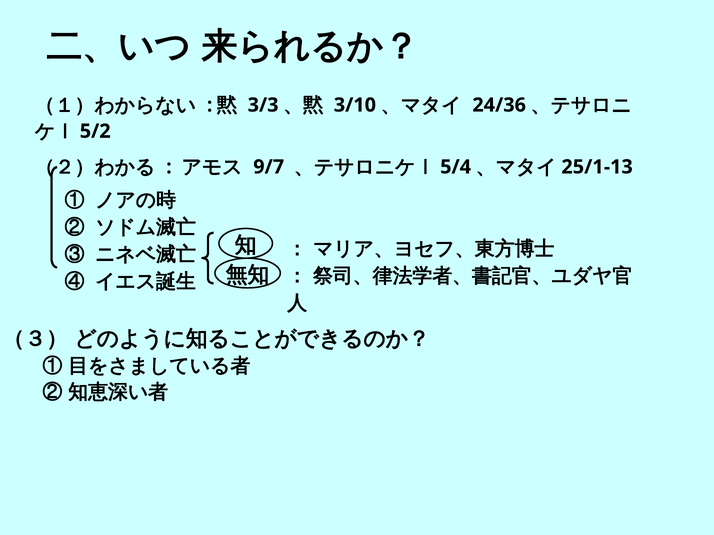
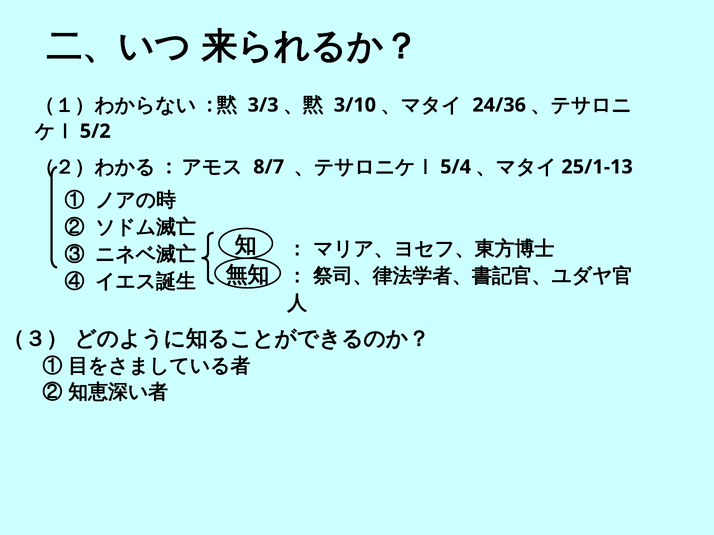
9/7: 9/7 -> 8/7 (269, 167)
